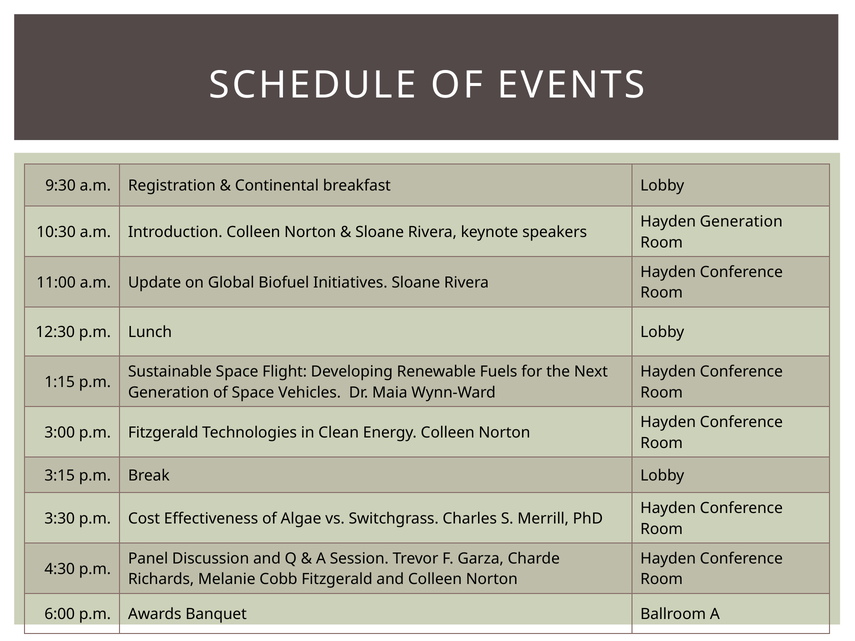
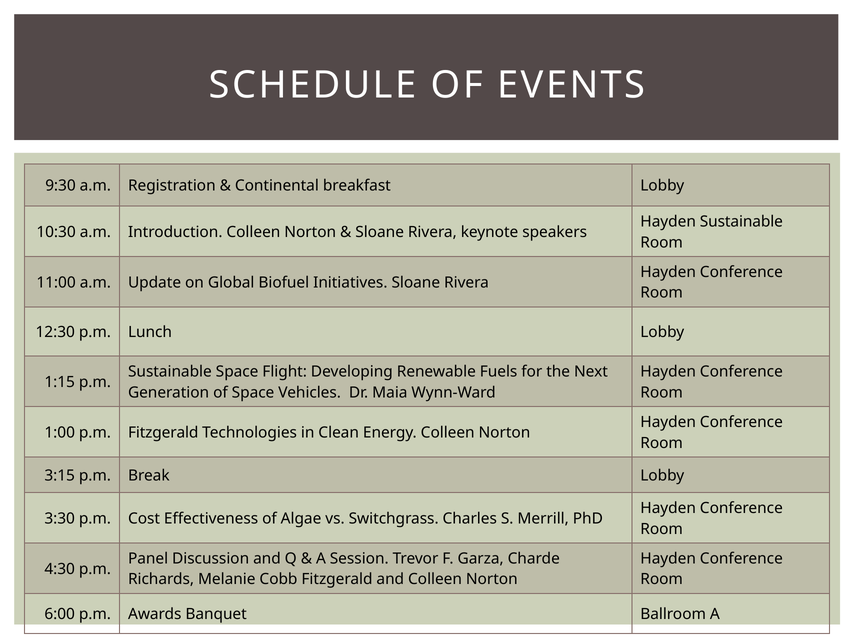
Hayden Generation: Generation -> Sustainable (741, 222)
3:00: 3:00 -> 1:00 (60, 433)
